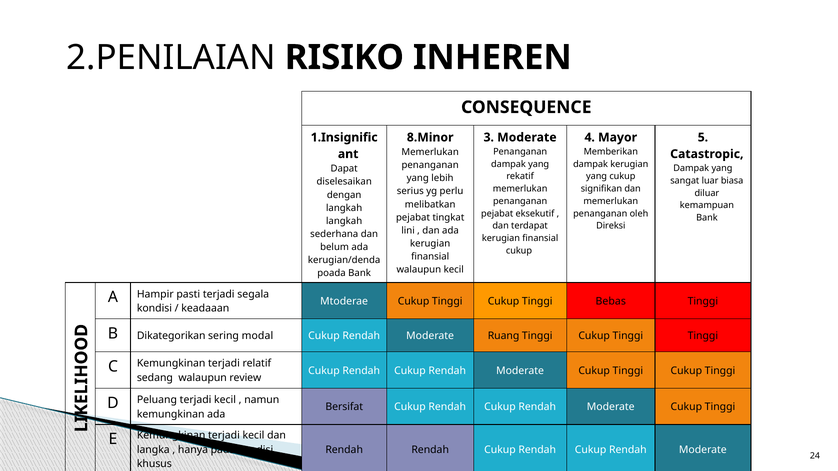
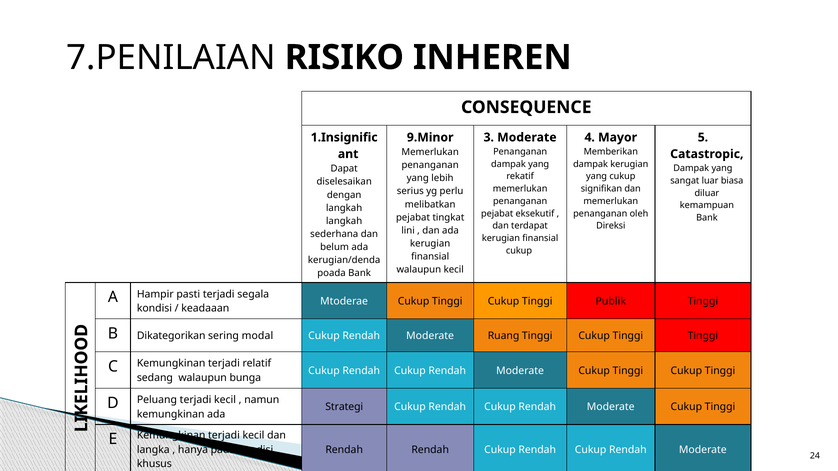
2.PENILAIAN: 2.PENILAIAN -> 7.PENILAIAN (171, 58)
8.Minor: 8.Minor -> 9.Minor (430, 137)
Bebas: Bebas -> Publik (611, 302)
review: review -> bunga (245, 378)
Bersifat: Bersifat -> Strategi (344, 407)
